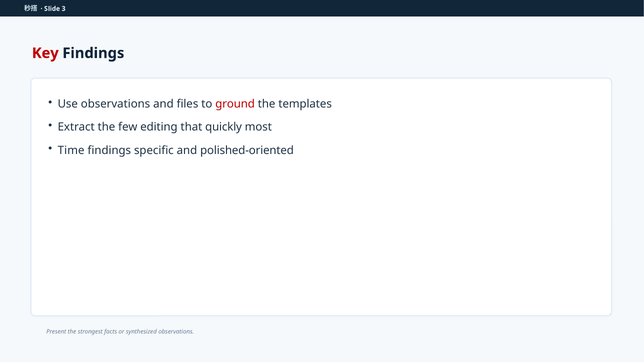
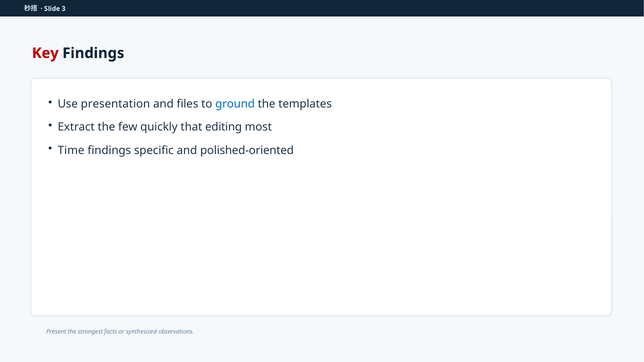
Use observations: observations -> presentation (115, 104)
ground colour: red -> blue (235, 104)
editing: editing -> quickly (159, 127)
quickly: quickly -> editing (224, 127)
